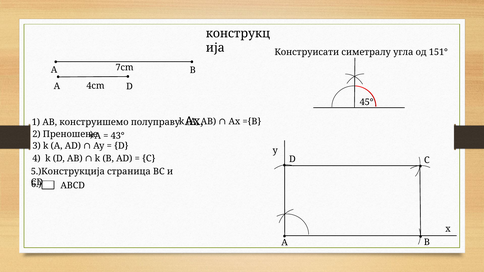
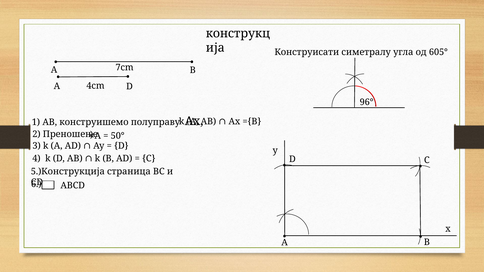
151°: 151° -> 605° (438, 52)
45°: 45° -> 96° (367, 102)
43°: 43° -> 50° (118, 136)
